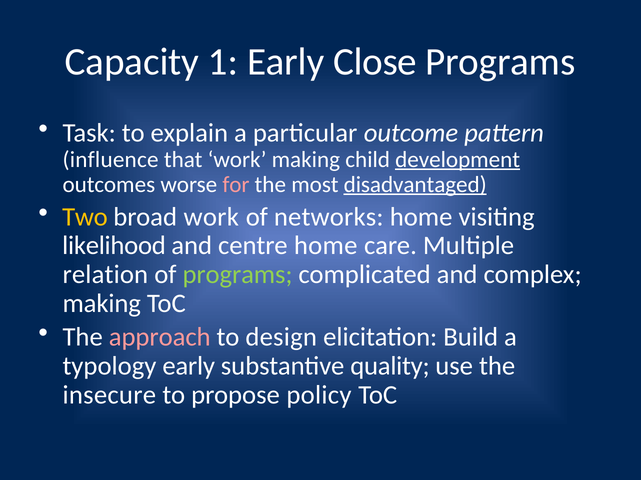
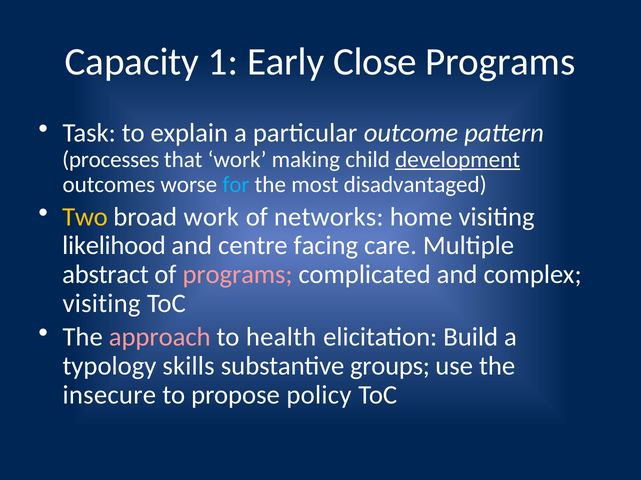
influence: influence -> processes (111, 160)
for colour: pink -> light blue (236, 185)
disadvantaged underline: present -> none (415, 185)
centre home: home -> facing (326, 246)
relation: relation -> abstract (106, 275)
programs colour: light green -> pink (238, 275)
making: making -> visiting (102, 304)
design: design -> health (281, 338)
typology early: early -> skills (188, 367)
quality: quality -> groups (390, 367)
